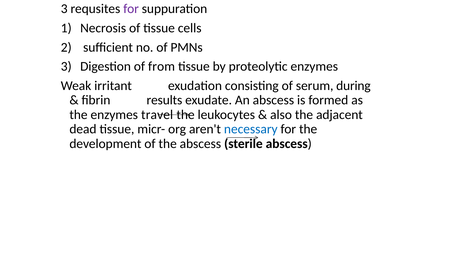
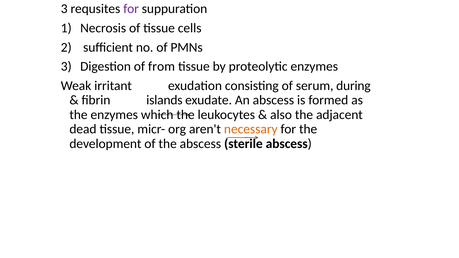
results: results -> islands (164, 100)
travel: travel -> which (157, 115)
necessary colour: blue -> orange (251, 129)
